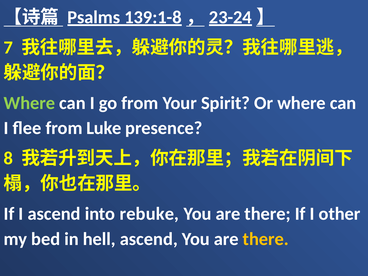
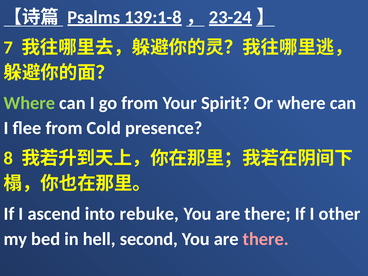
Luke: Luke -> Cold (104, 128)
hell ascend: ascend -> second (149, 239)
there colour: yellow -> pink (266, 239)
